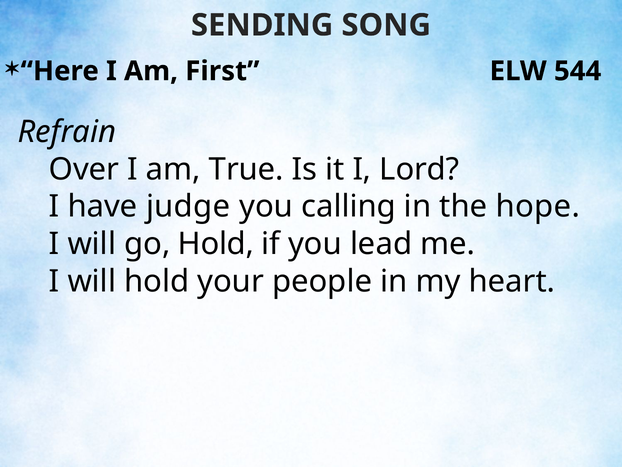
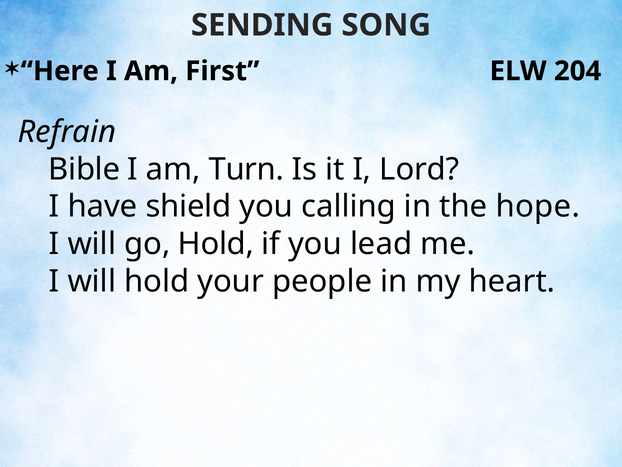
544: 544 -> 204 (578, 71)
Over: Over -> Bible (84, 169)
True: True -> Turn (246, 169)
judge: judge -> shield (189, 206)
